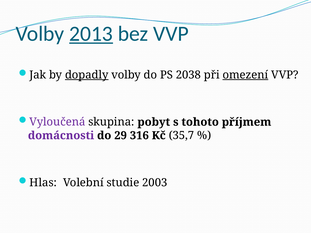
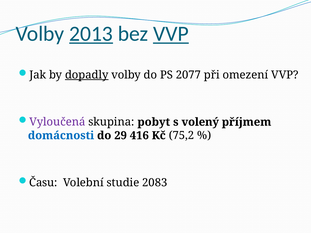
VVP underline: none -> present (171, 34)
2038: 2038 -> 2077 (188, 75)
omezení underline: present -> none (245, 75)
tohoto: tohoto -> volený (200, 122)
domácnosti colour: purple -> blue (61, 136)
316: 316 -> 416 (139, 136)
35,7: 35,7 -> 75,2 (182, 136)
Hlas: Hlas -> Času (43, 183)
2003: 2003 -> 2083 (155, 183)
